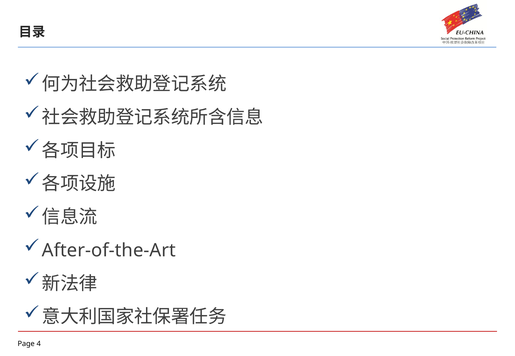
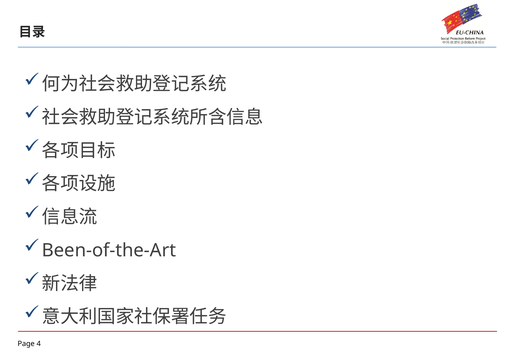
After-of-the-Art: After-of-the-Art -> Been-of-the-Art (109, 251)
